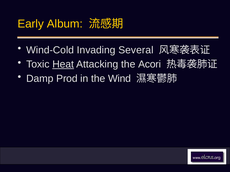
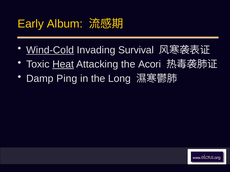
Wind-Cold underline: none -> present (50, 50)
Several: Several -> Survival (136, 50)
Prod: Prod -> Ping (67, 79)
Wind: Wind -> Long (119, 79)
